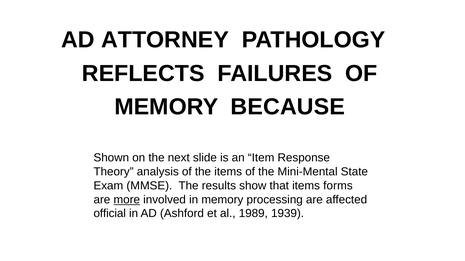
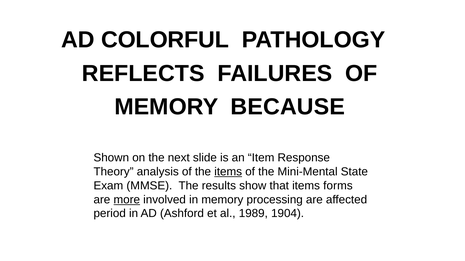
ATTORNEY: ATTORNEY -> COLORFUL (165, 40)
items underline: none -> present (228, 172)
official: official -> period (110, 214)
1939: 1939 -> 1904 (288, 214)
